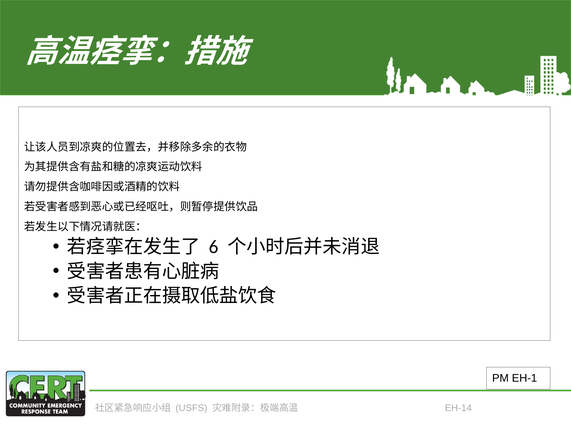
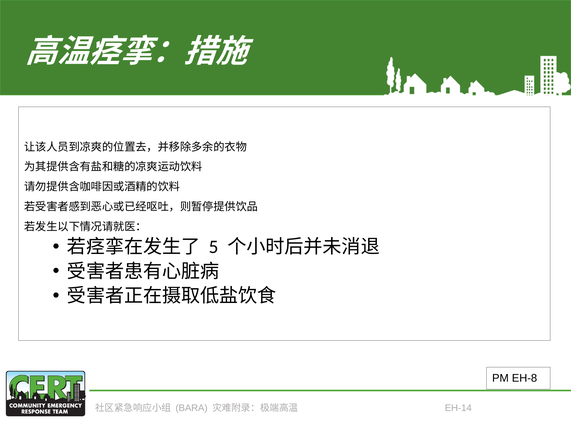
6: 6 -> 5 (214, 247)
EH-1: EH-1 -> EH-8 (525, 378)
USFS: USFS -> BARA (192, 408)
